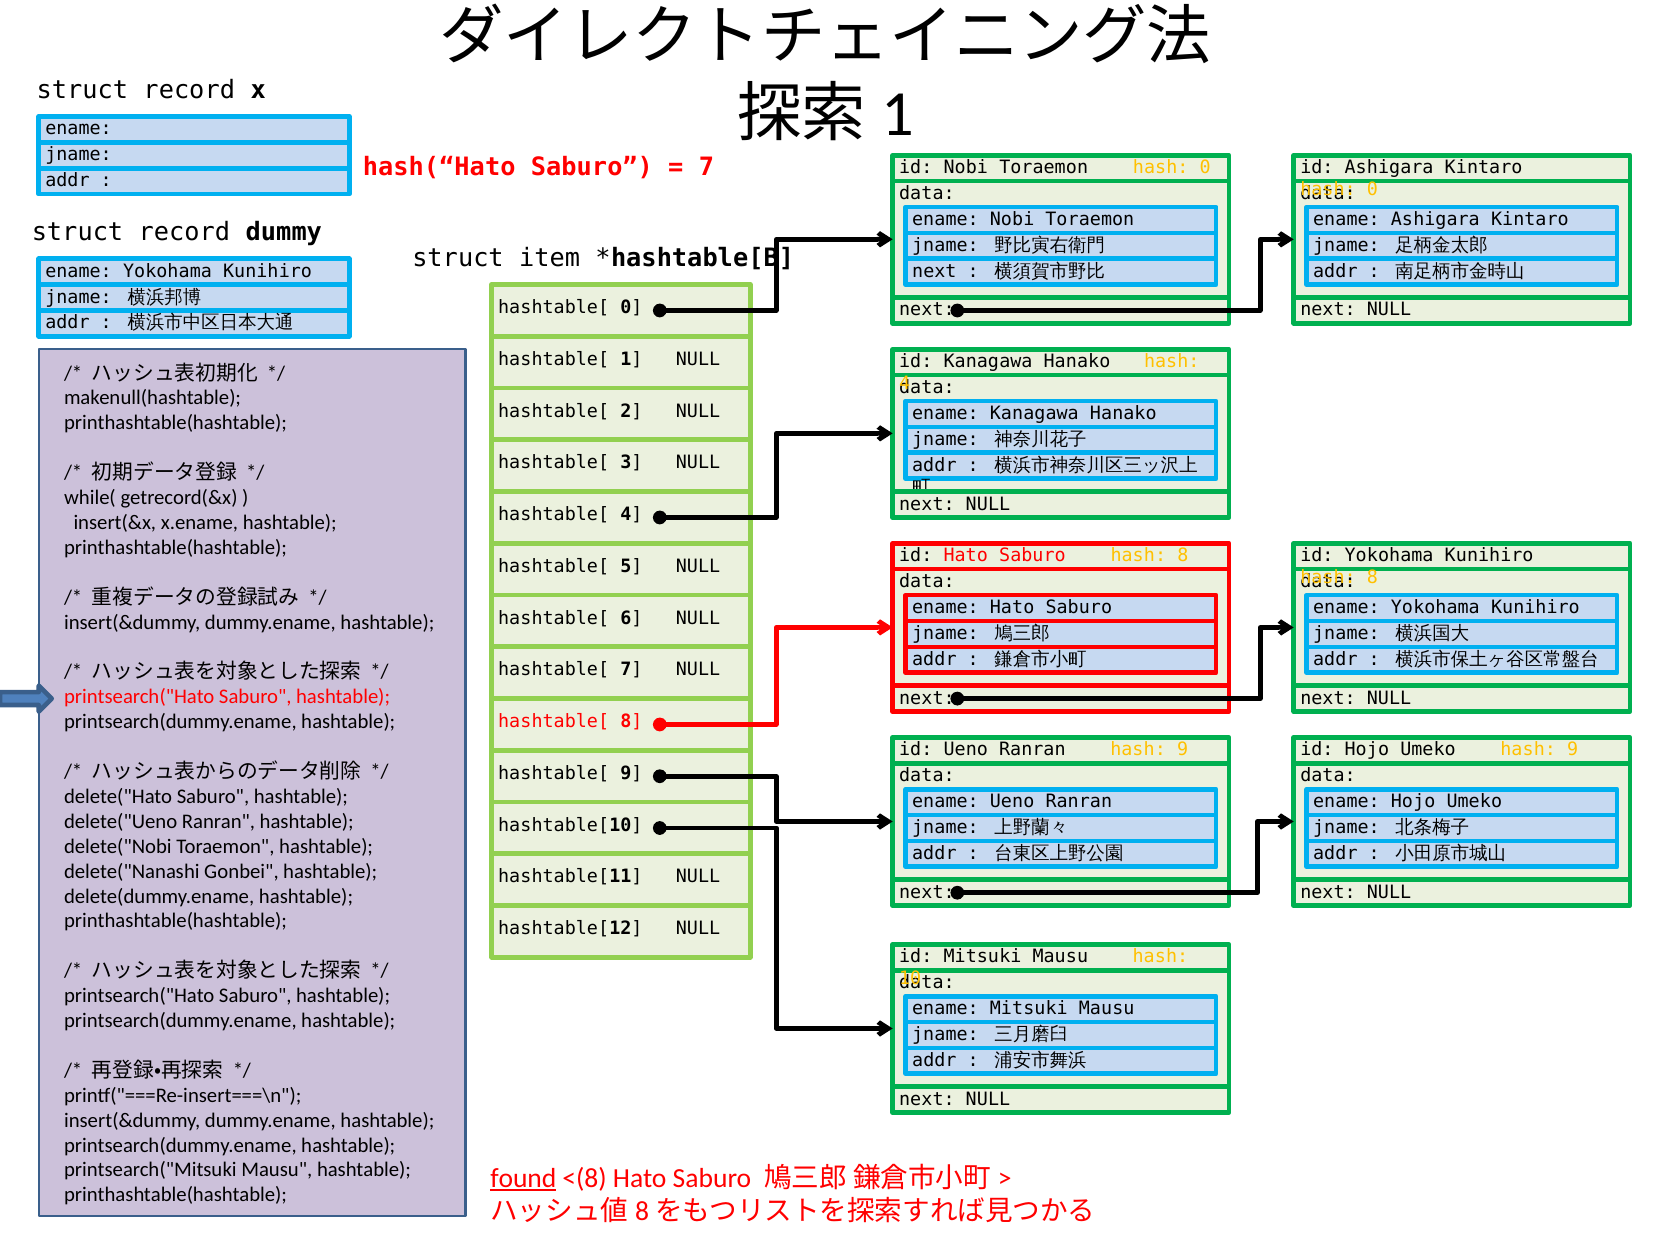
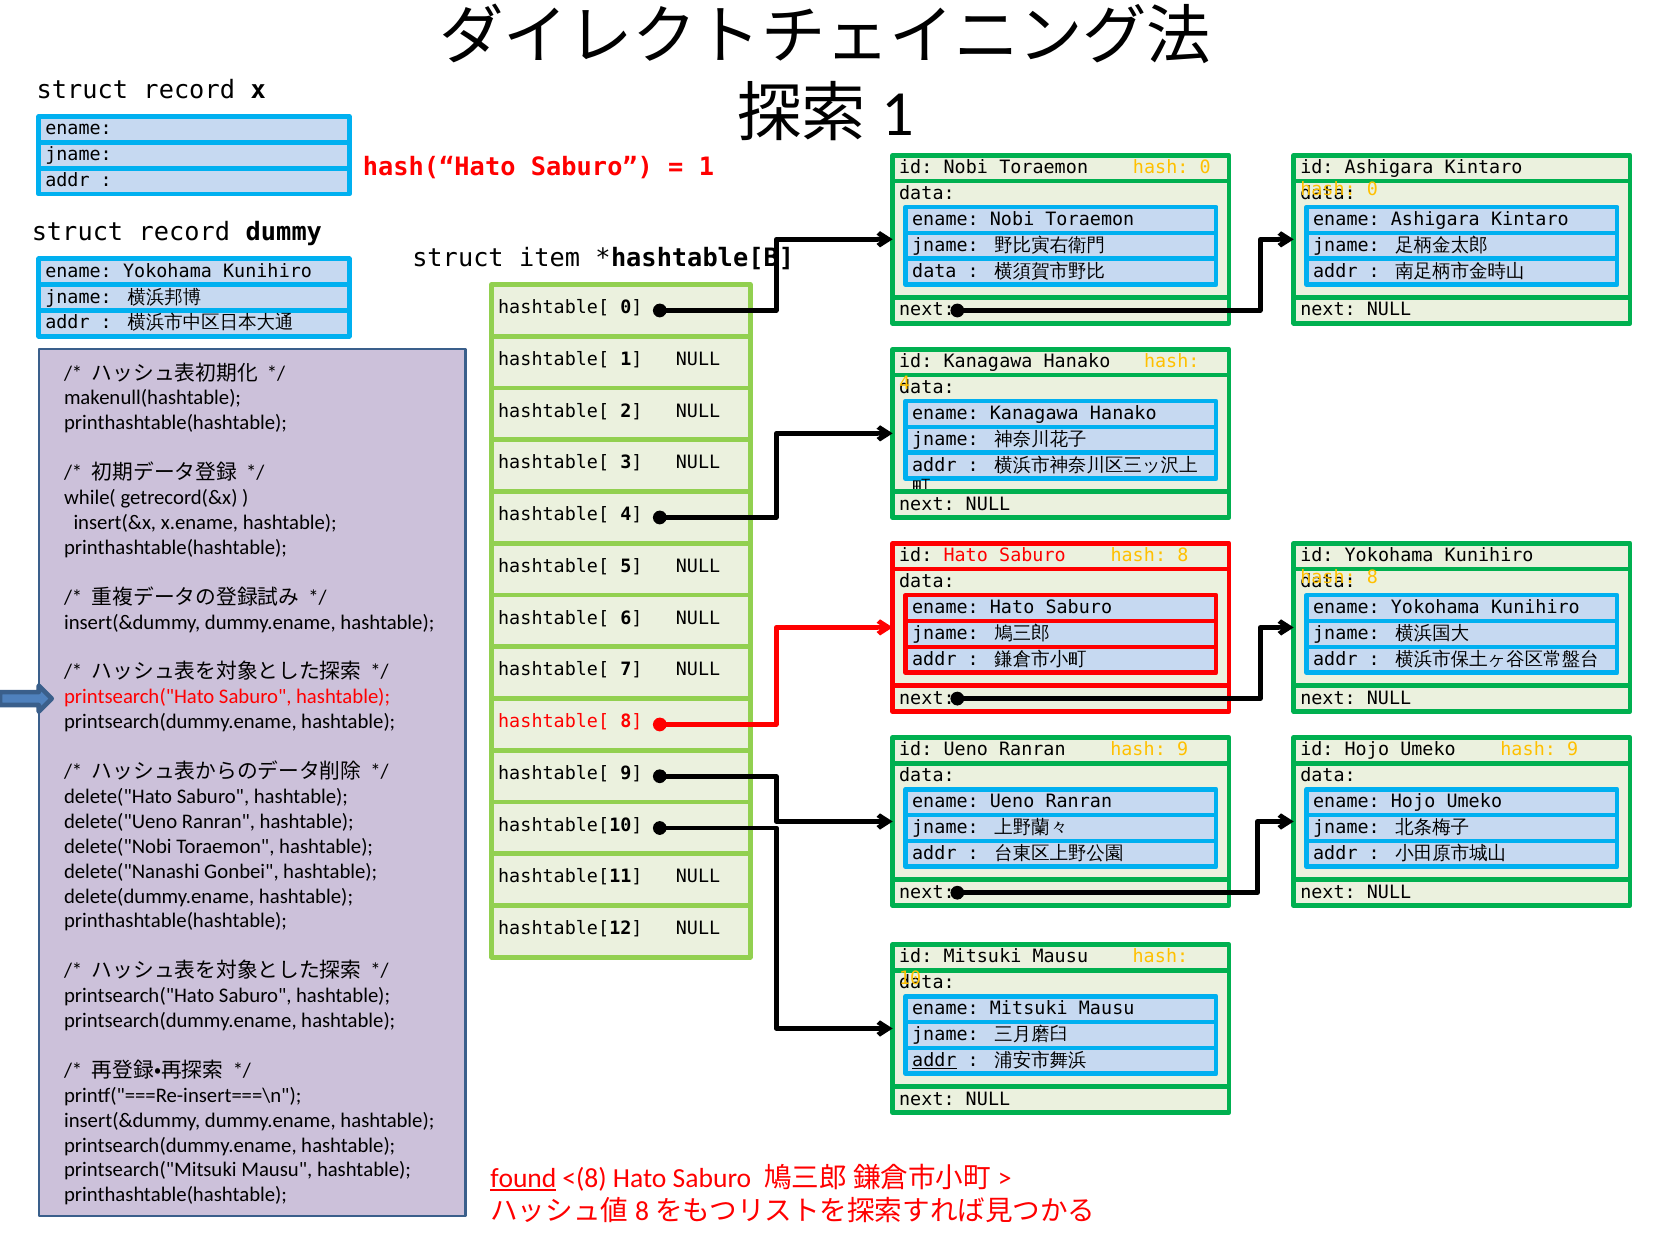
7: 7 -> 1 (706, 167)
next: next -> data (934, 271)
addr underline: none -> present (934, 1060)
